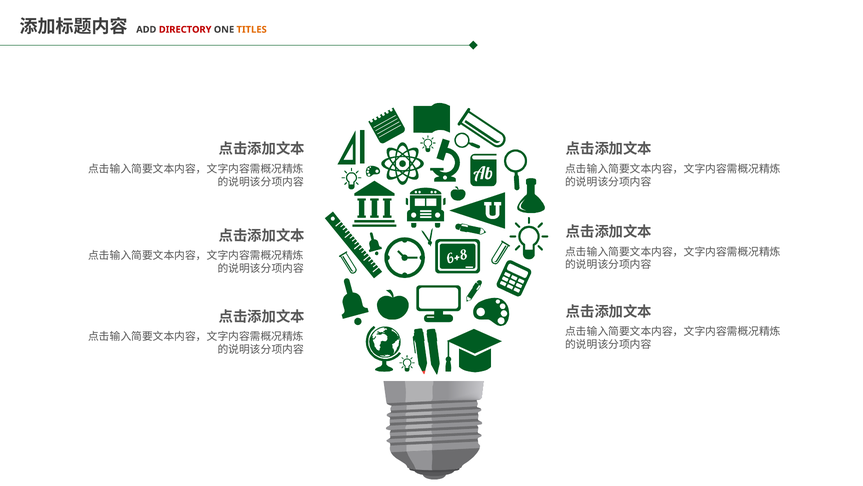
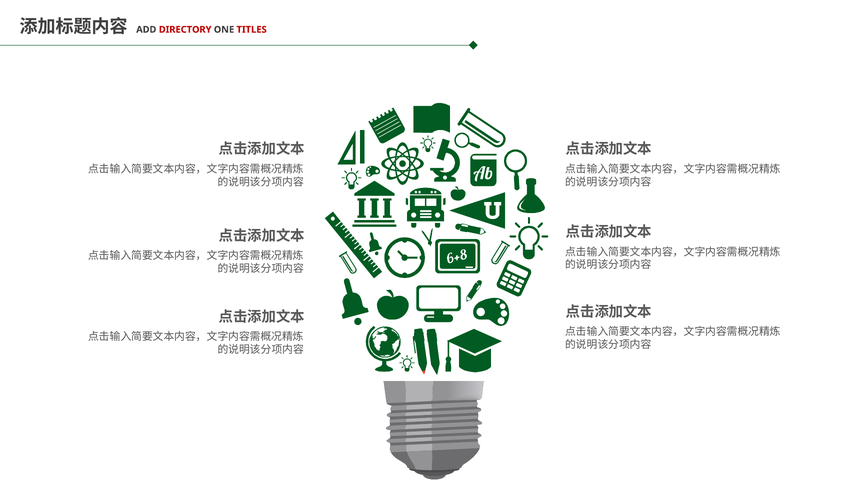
TITLES colour: orange -> red (252, 30)
